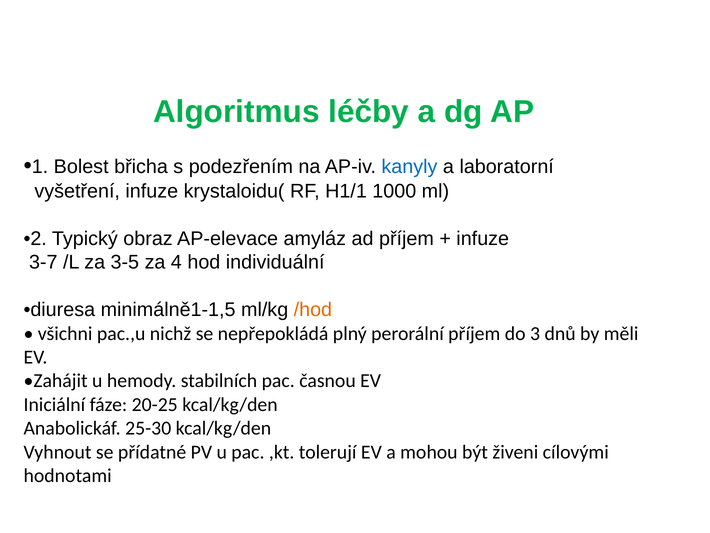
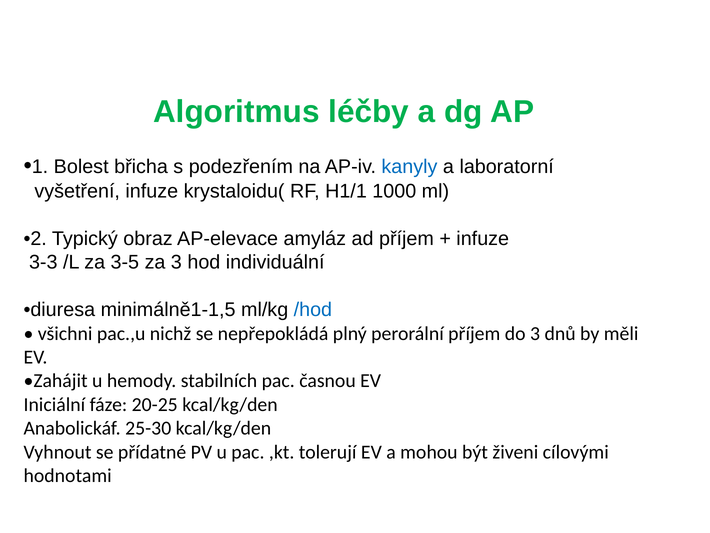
3-7: 3-7 -> 3-3 (43, 262)
za 4: 4 -> 3 (176, 262)
/hod colour: orange -> blue (313, 310)
